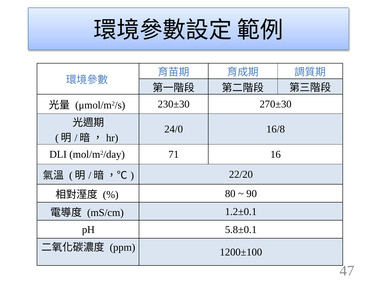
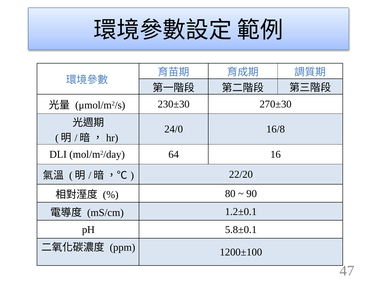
71: 71 -> 64 (174, 154)
